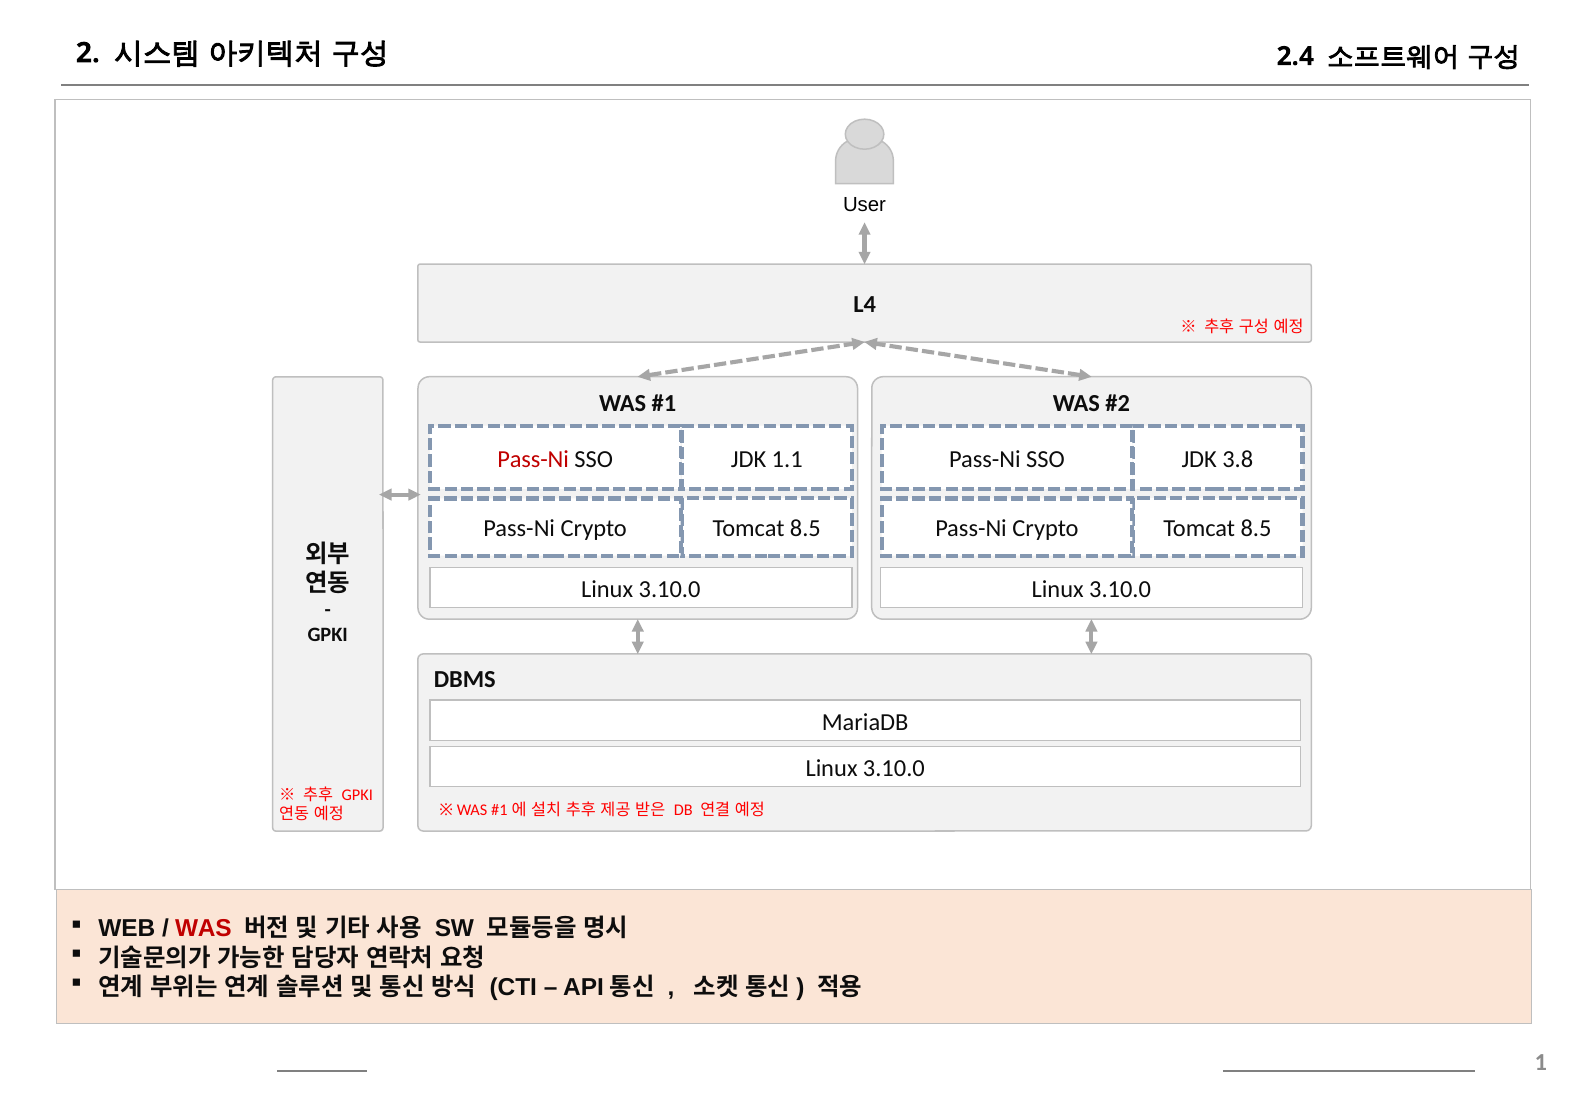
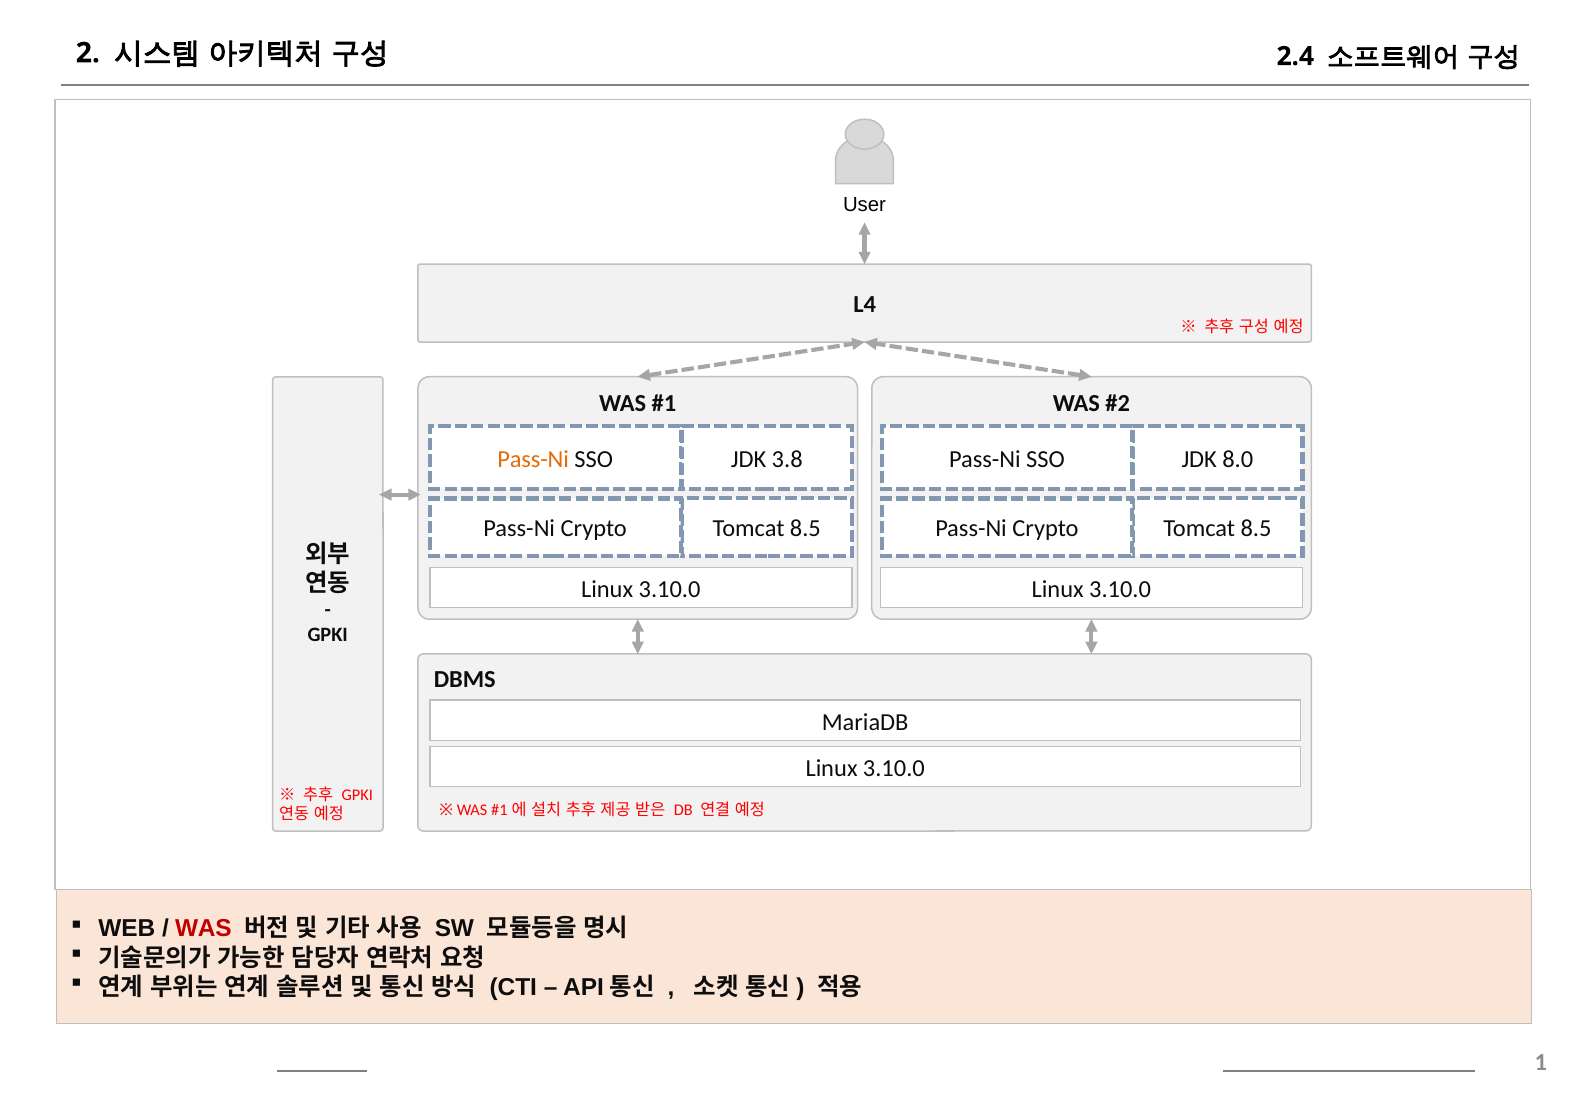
Pass-Ni colour: red -> orange (533, 459)
1.1: 1.1 -> 3.8 (787, 459)
3.8: 3.8 -> 8.0 (1238, 459)
